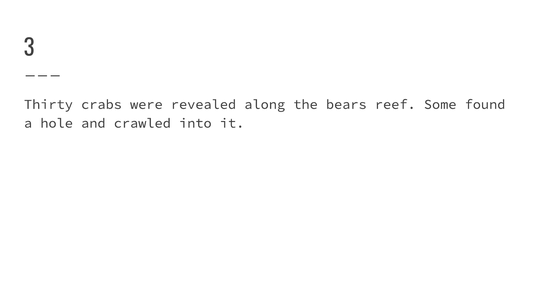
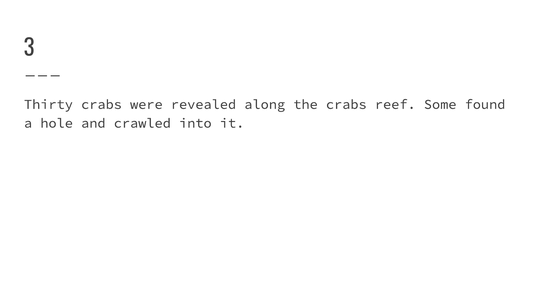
the bears: bears -> crabs (346, 104)
